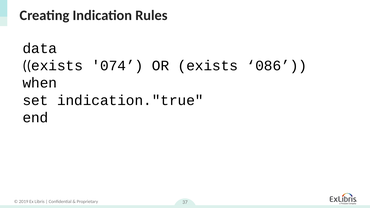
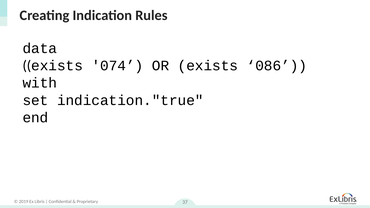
when: when -> with (40, 83)
